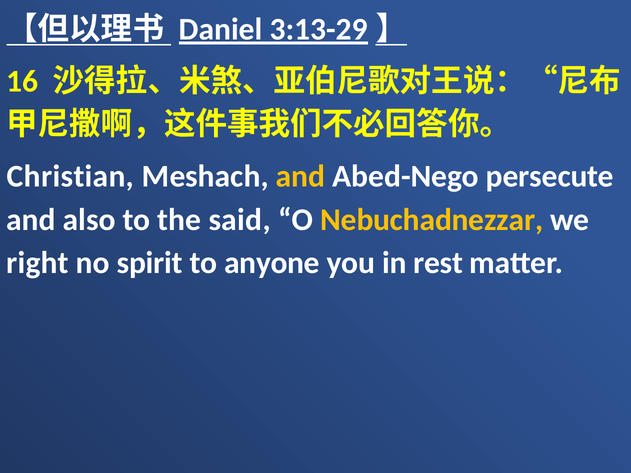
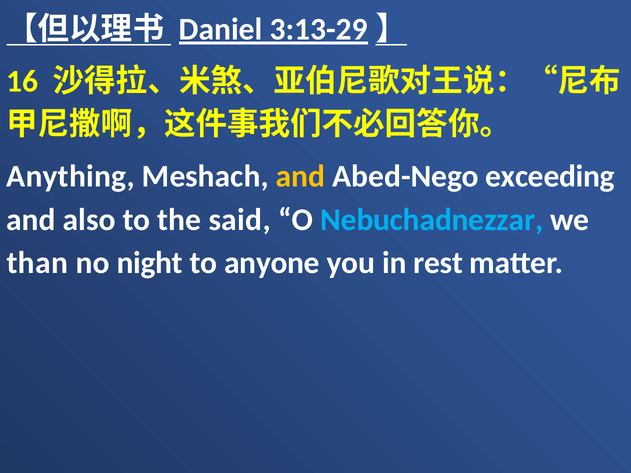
Christian: Christian -> Anything (70, 177)
persecute: persecute -> exceeding (550, 177)
Nebuchadnezzar colour: yellow -> light blue (432, 220)
right: right -> than (37, 263)
spirit: spirit -> night (150, 263)
